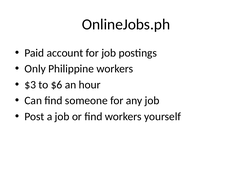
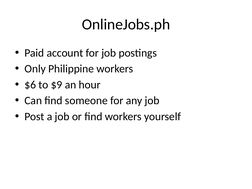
$3: $3 -> $6 (30, 85)
$6: $6 -> $9 (57, 85)
